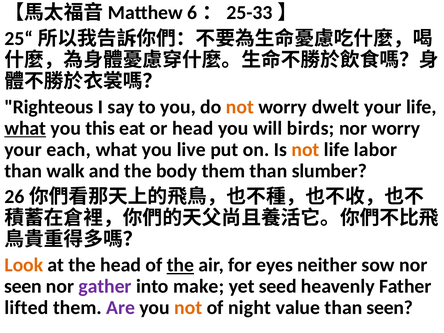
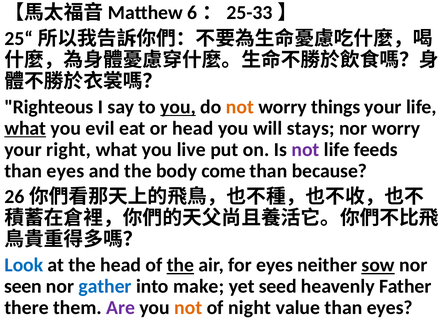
you underline: none -> present (178, 107)
dwelt: dwelt -> things (336, 107)
this: this -> evil (100, 128)
birds: birds -> stays (311, 128)
each: each -> right (69, 150)
not colour: orange -> purple (305, 150)
labor: labor -> feeds (376, 150)
walk: walk -> eyes (65, 171)
body them: them -> come (223, 171)
slumber: slumber -> because (329, 171)
Look colour: orange -> blue (24, 265)
sow underline: none -> present (378, 265)
gather colour: purple -> blue (105, 286)
lifted: lifted -> there (27, 308)
value than seen: seen -> eyes (390, 308)
